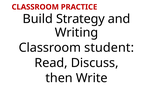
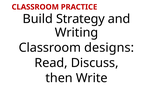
student: student -> designs (109, 48)
